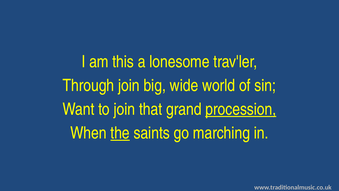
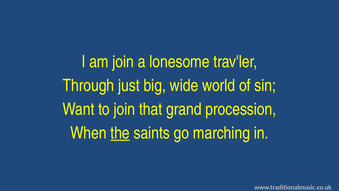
am this: this -> join (123, 62)
Through join: join -> just (129, 85)
procession underline: present -> none (241, 109)
